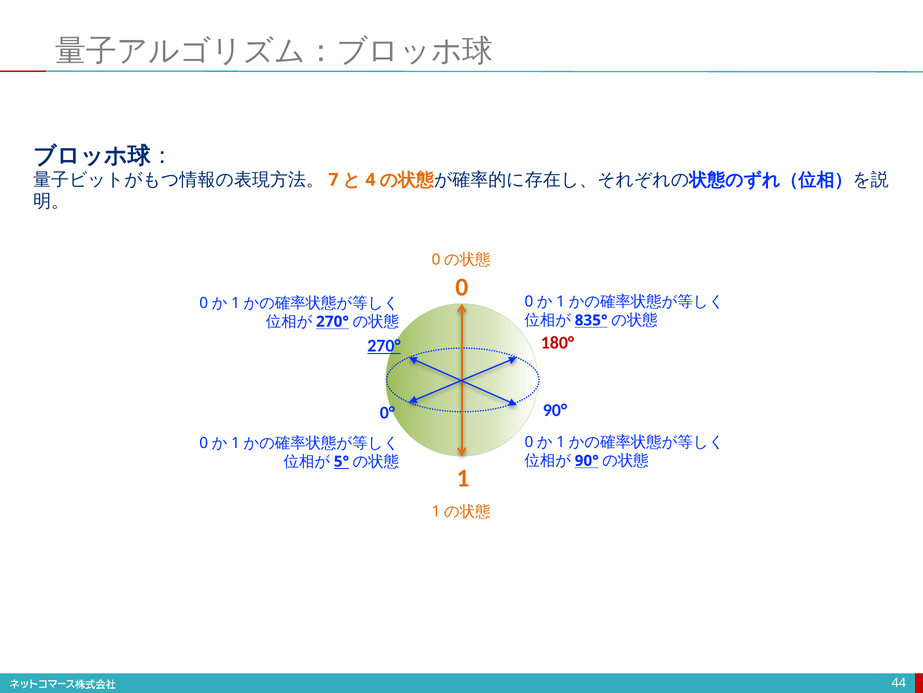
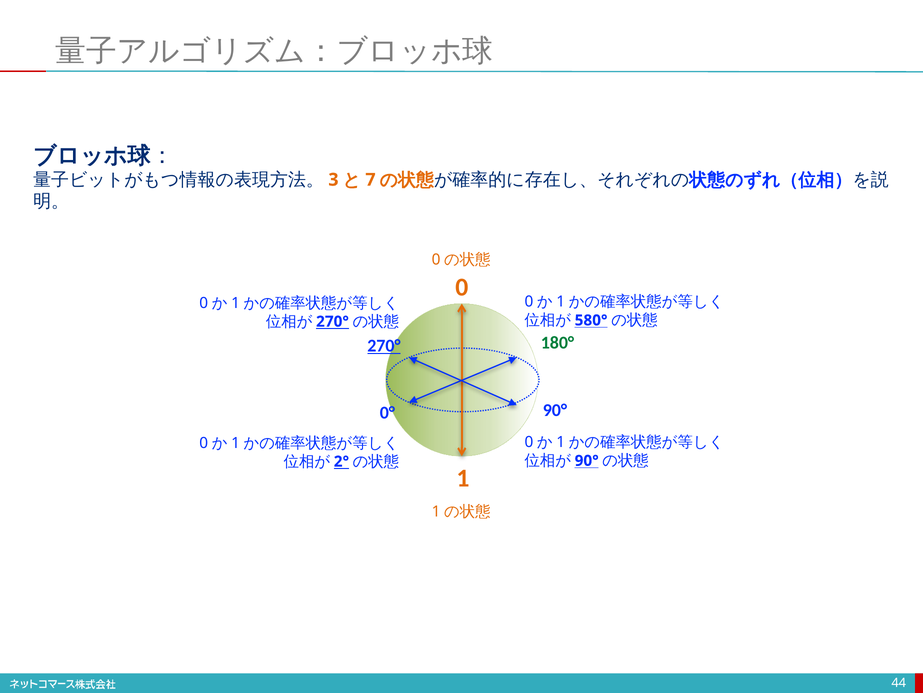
7: 7 -> 3 (333, 180)
4: 4 -> 7 (370, 180)
835°: 835° -> 580° (591, 320)
270° underline: none -> present (332, 321)
180° colour: red -> green (557, 343)
5°: 5° -> 2° (341, 461)
